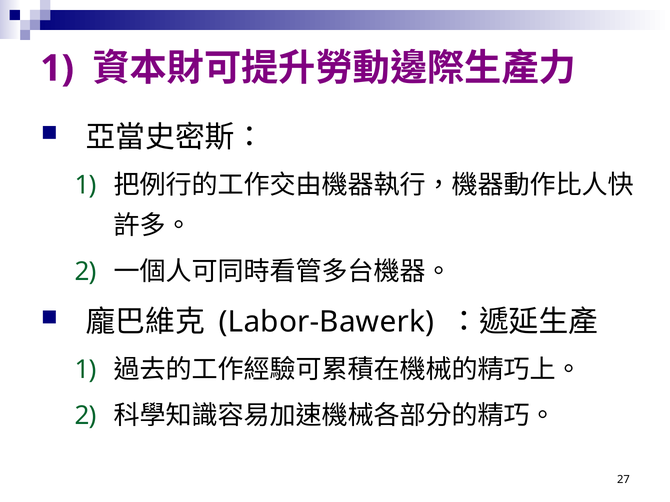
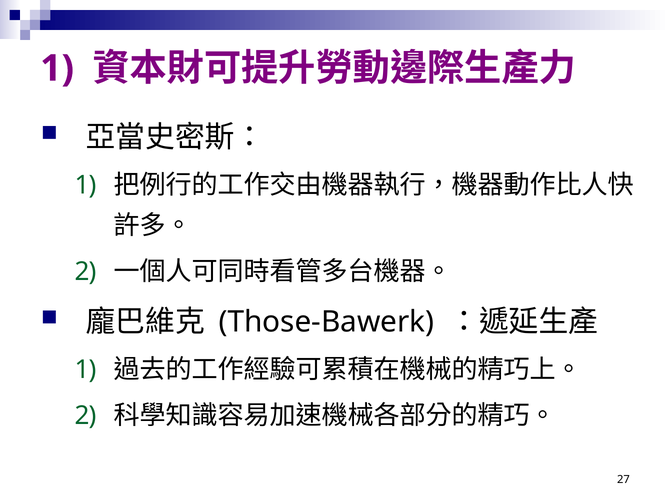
Labor-Bawerk: Labor-Bawerk -> Those-Bawerk (326, 322)
